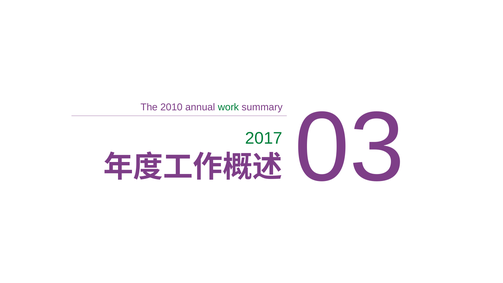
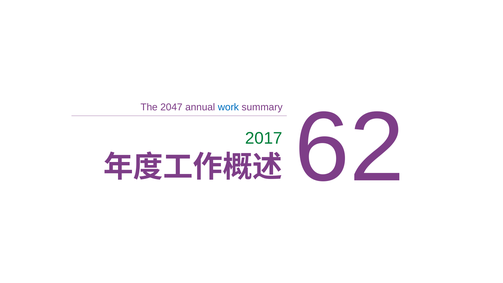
2010: 2010 -> 2047 (171, 107)
work colour: green -> blue (228, 107)
03: 03 -> 62 (349, 148)
